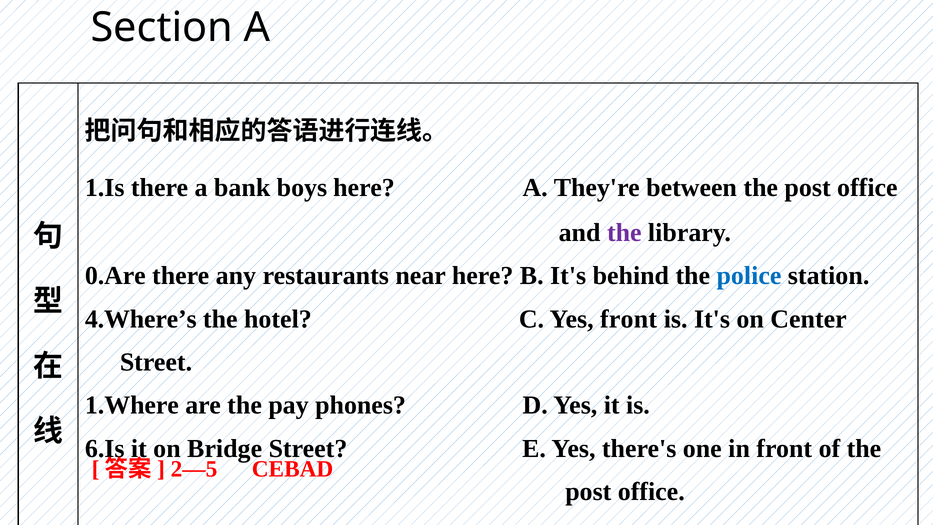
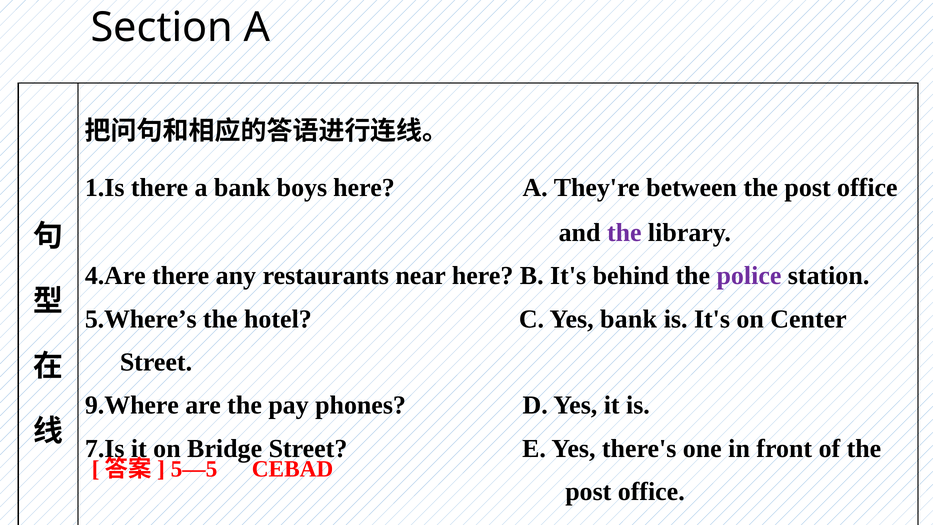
0.Are: 0.Are -> 4.Are (115, 276)
police colour: blue -> purple (749, 276)
4.Where’s: 4.Where’s -> 5.Where’s (141, 319)
Yes front: front -> bank (629, 319)
1.Where: 1.Where -> 9.Where (132, 405)
6.Is: 6.Is -> 7.Is (105, 448)
2—5: 2—5 -> 5—5 (194, 469)
